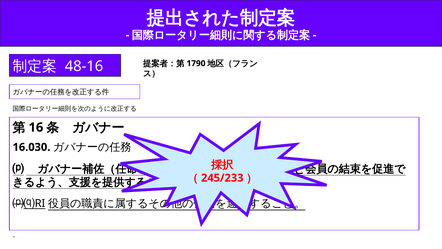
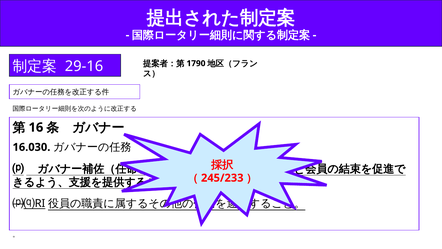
48-16: 48-16 -> 29-16 (84, 66)
